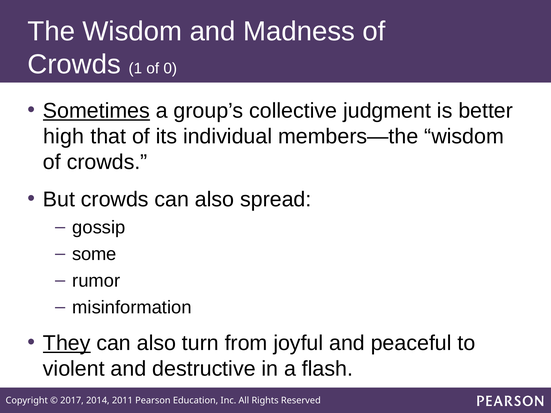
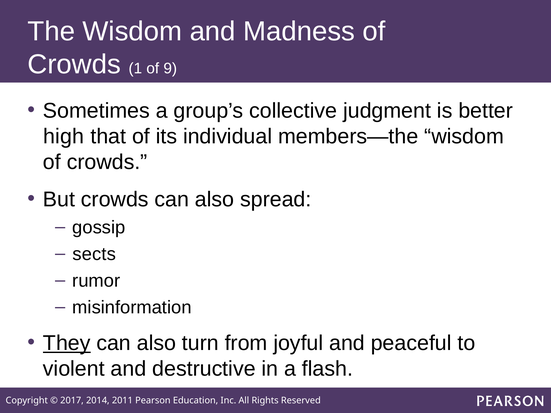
0: 0 -> 9 (170, 69)
Sometimes underline: present -> none (96, 111)
some: some -> sects (94, 254)
